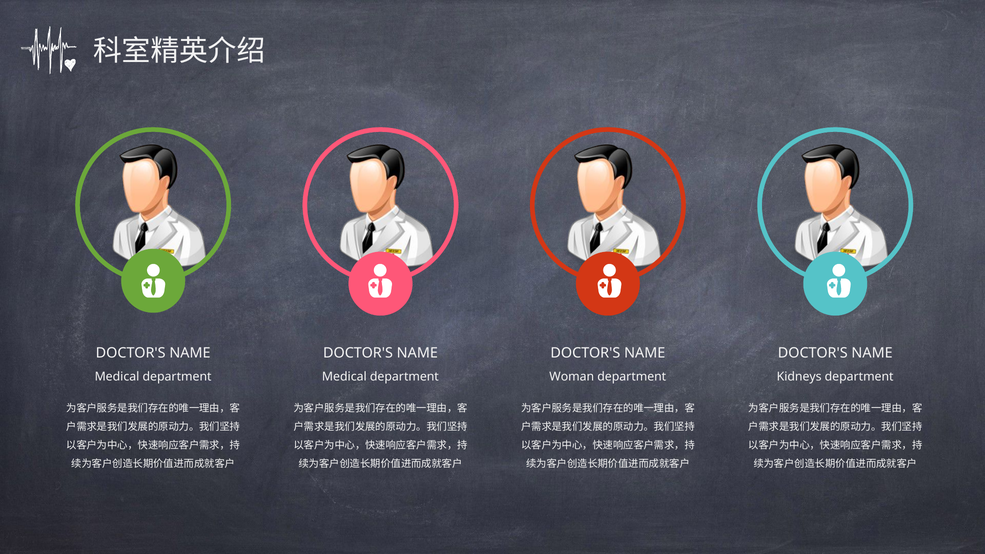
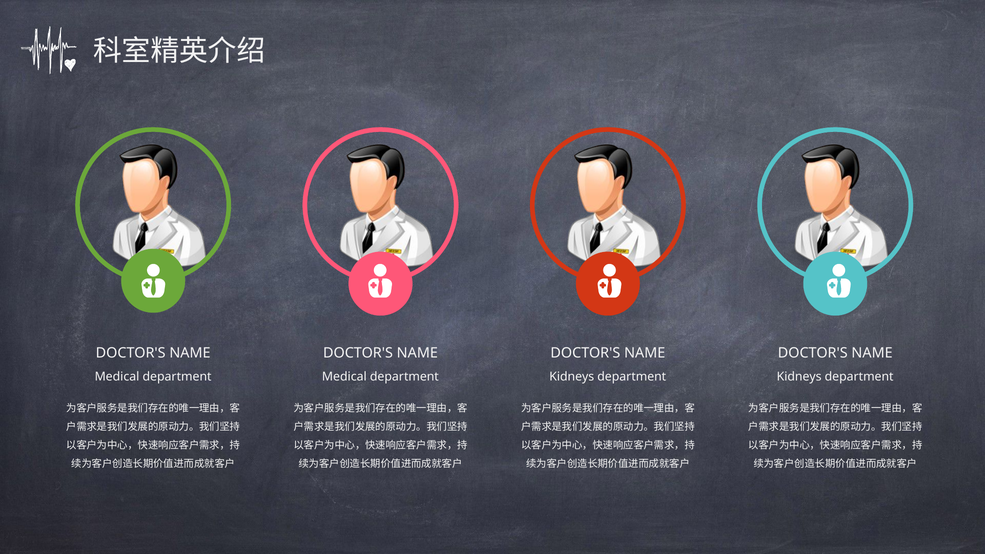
Woman: Woman -> Kidneys (572, 377)
